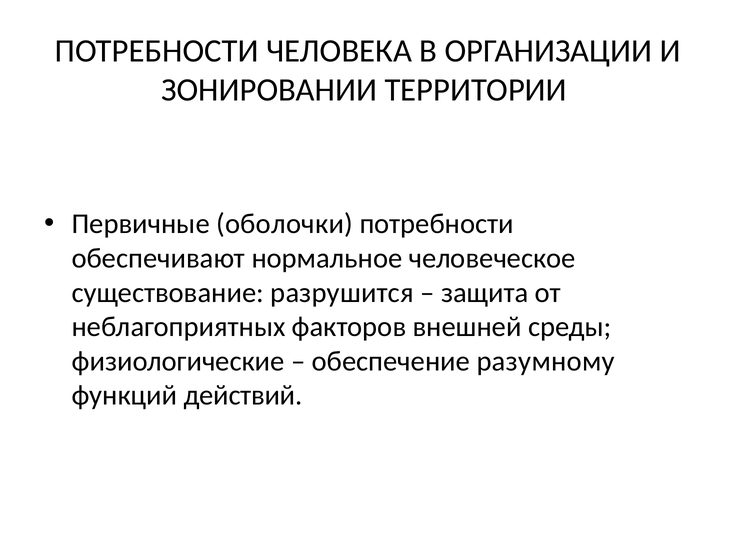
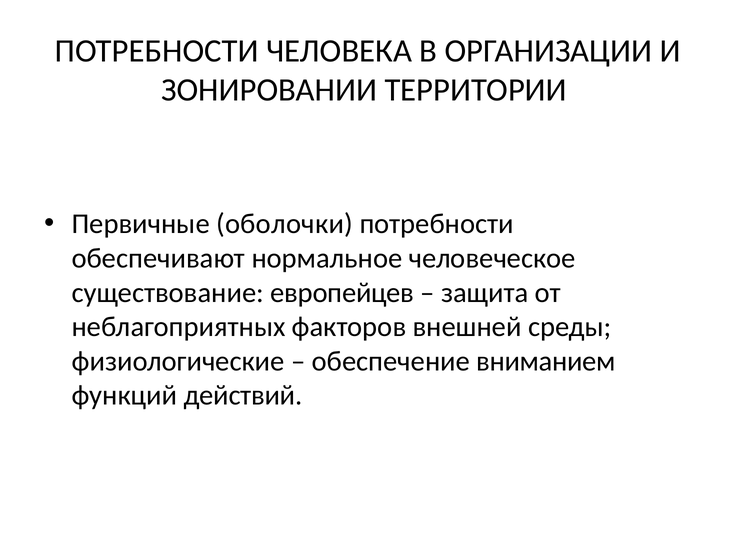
разрушится: разрушится -> европейцев (342, 293)
разумному: разумному -> вниманием (546, 361)
